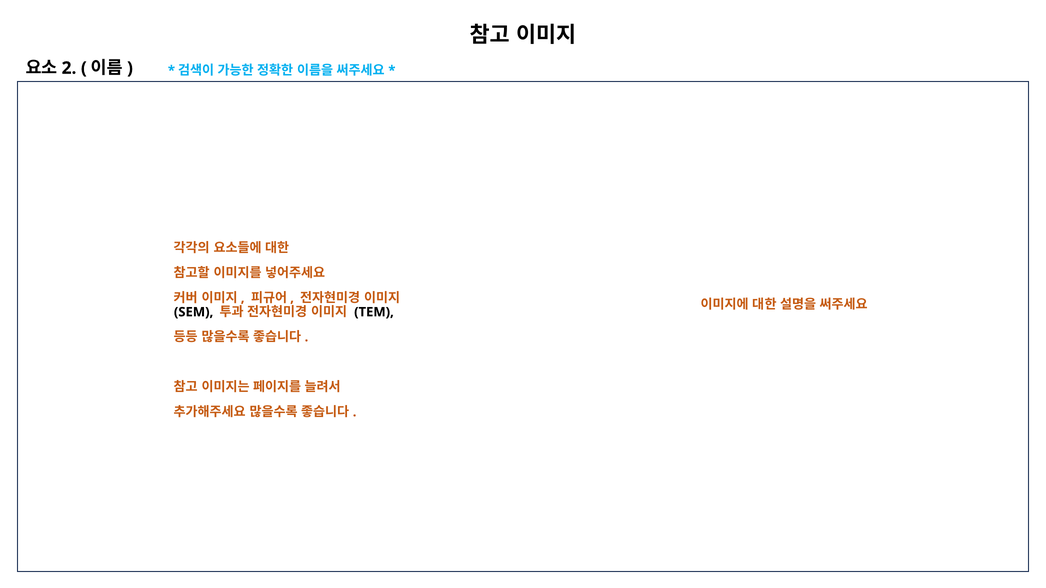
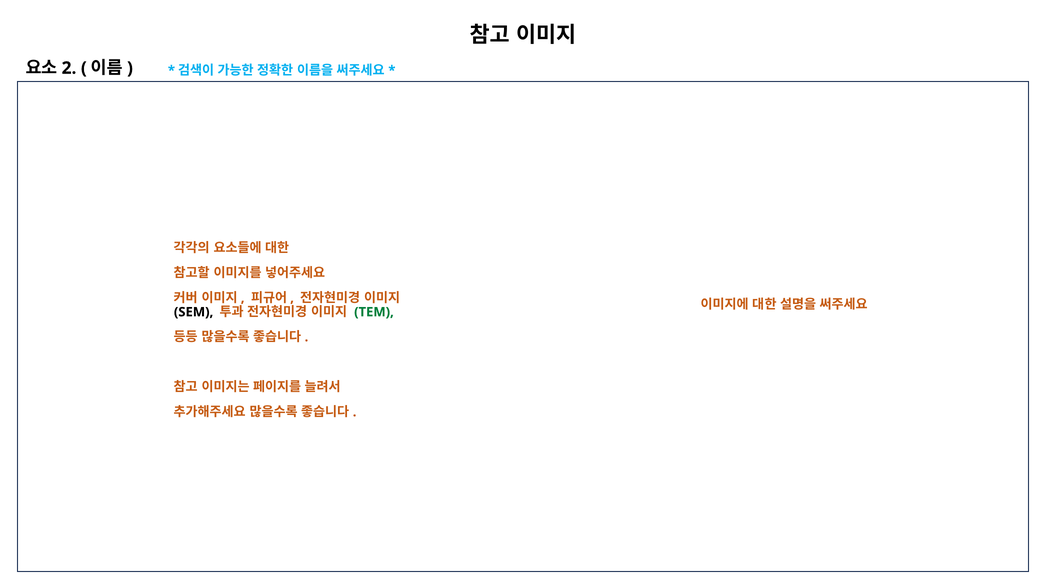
TEM colour: black -> green (374, 312)
